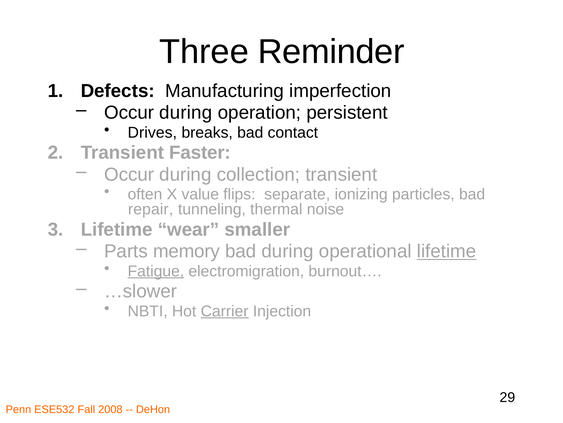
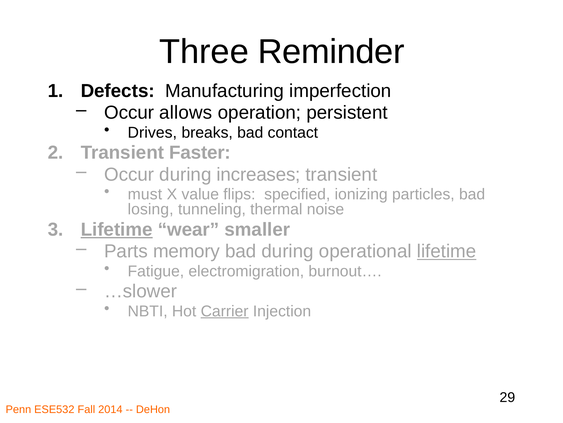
during: during -> allows (186, 113)
collection: collection -> increases (259, 174)
often: often -> must (145, 194)
separate: separate -> specified (297, 194)
repair: repair -> losing (151, 209)
Lifetime underline: none -> present (117, 229)
Fatigue underline: present -> none (156, 271)
2008: 2008 -> 2014 (110, 409)
